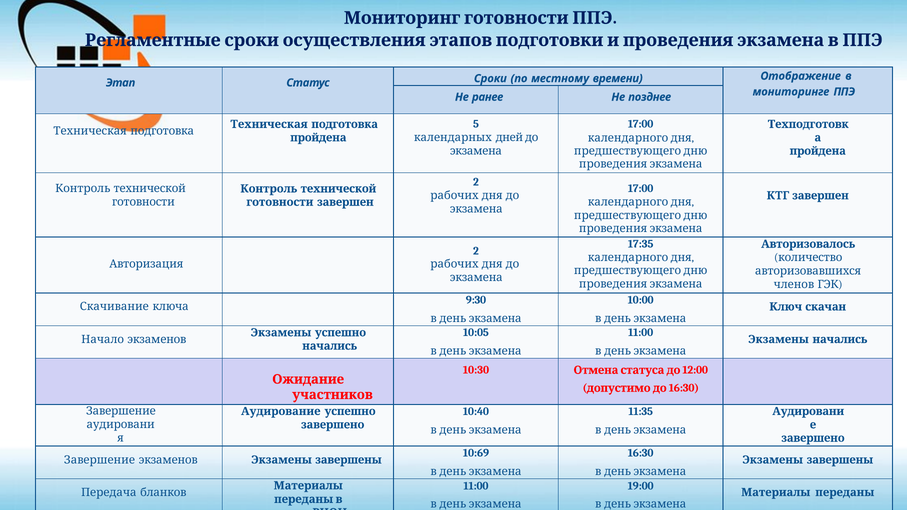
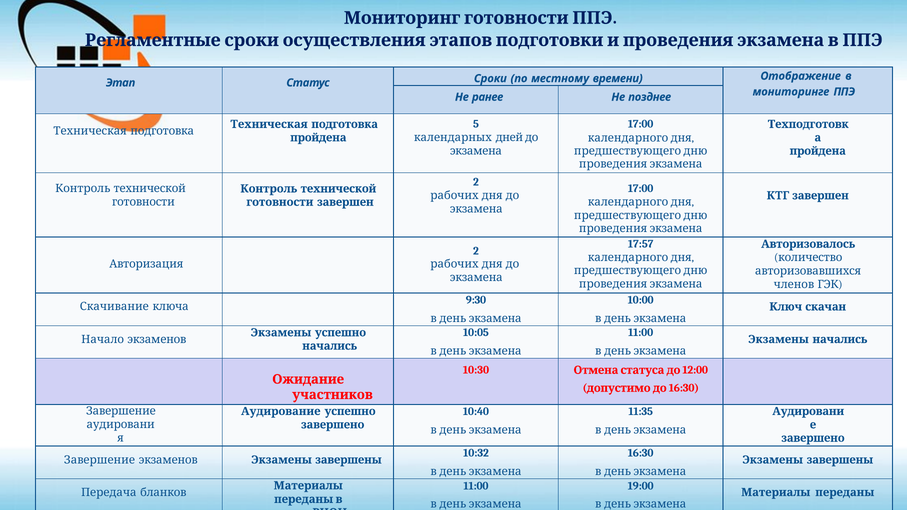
17:35: 17:35 -> 17:57 (641, 244)
10:69: 10:69 -> 10:32 (476, 453)
